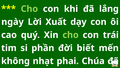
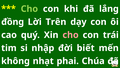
ngày: ngày -> đồng (13, 22)
Xuất: Xuất -> Trên (56, 22)
cho colour: light green -> pink (71, 35)
phần: phần -> nhập (43, 48)
